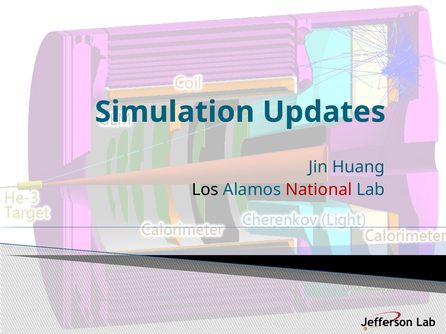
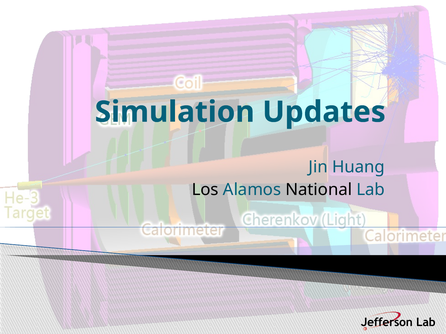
National colour: red -> black (319, 190)
